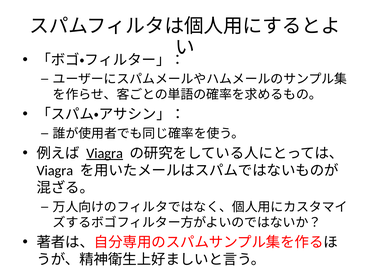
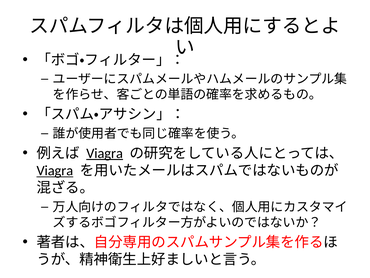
Viagra underline: none -> present (55, 170)
